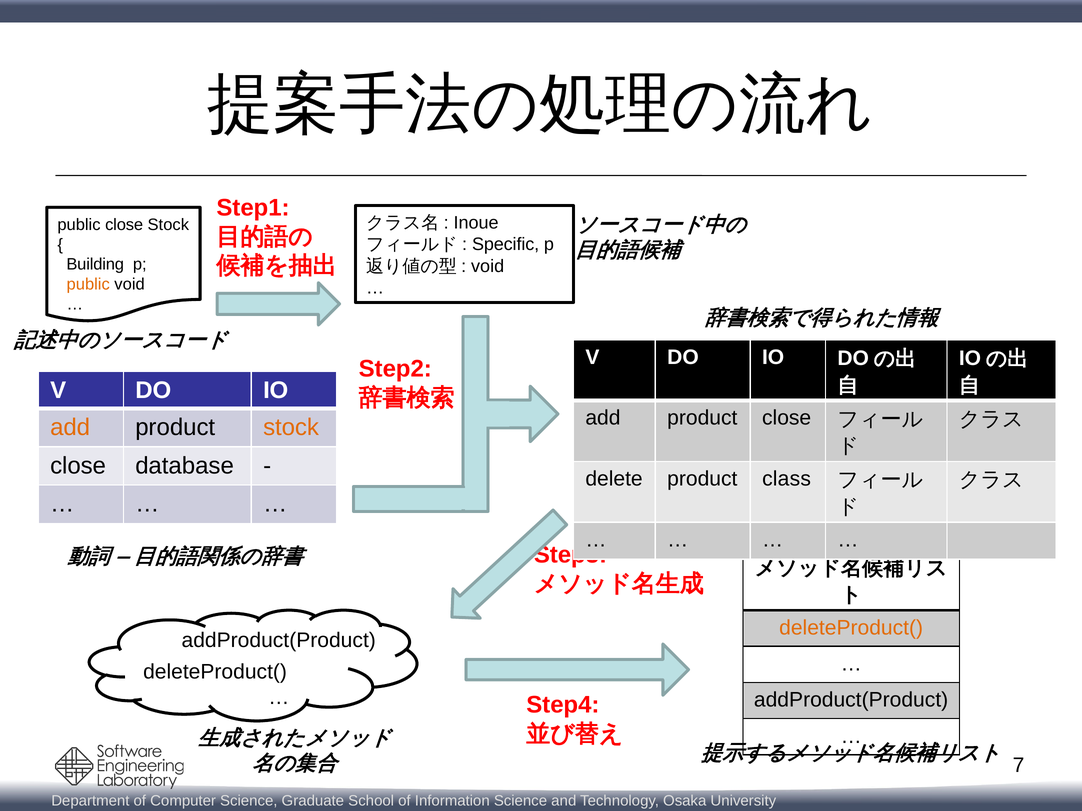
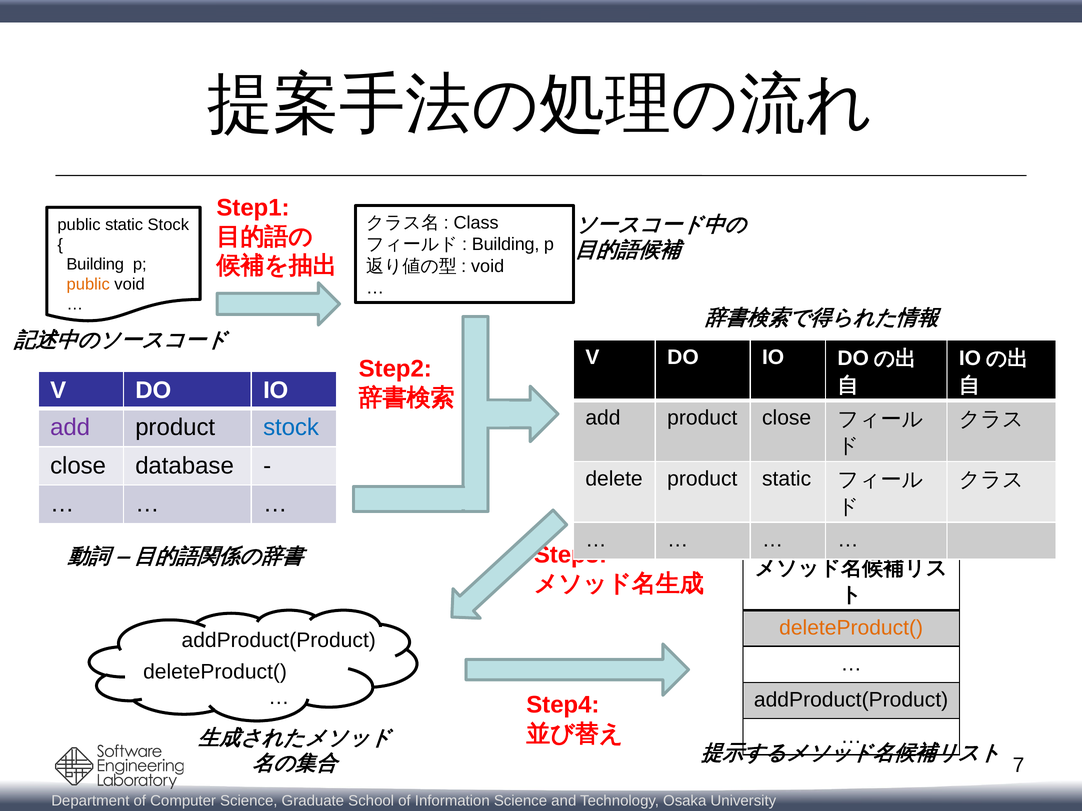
Inoue: Inoue -> Class (476, 223)
public close: close -> static (124, 225)
Specific: Specific -> Building (506, 245)
add colour: orange -> purple (70, 428)
stock colour: orange -> blue (291, 428)
product class: class -> static (787, 479)
